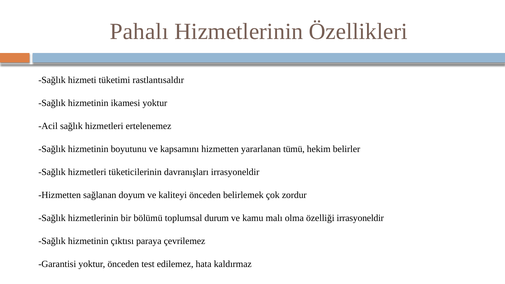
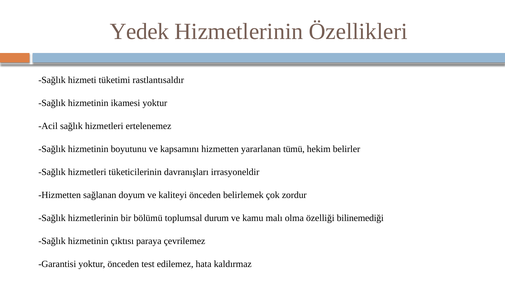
Pahalı: Pahalı -> Yedek (139, 32)
özelliği irrasyoneldir: irrasyoneldir -> bilinemediği (360, 218)
